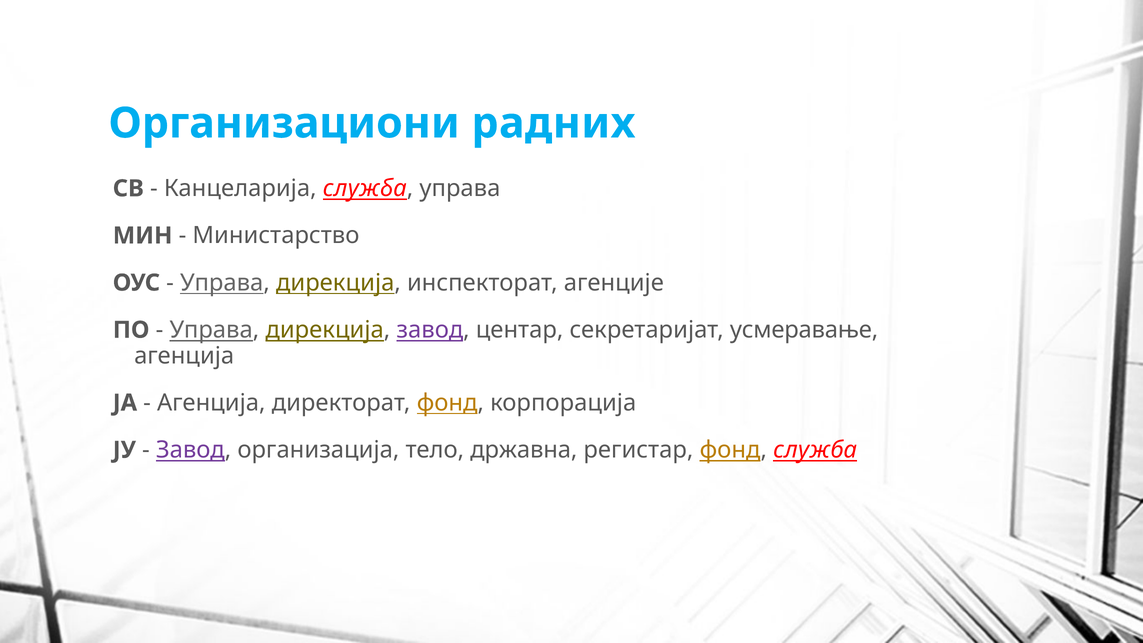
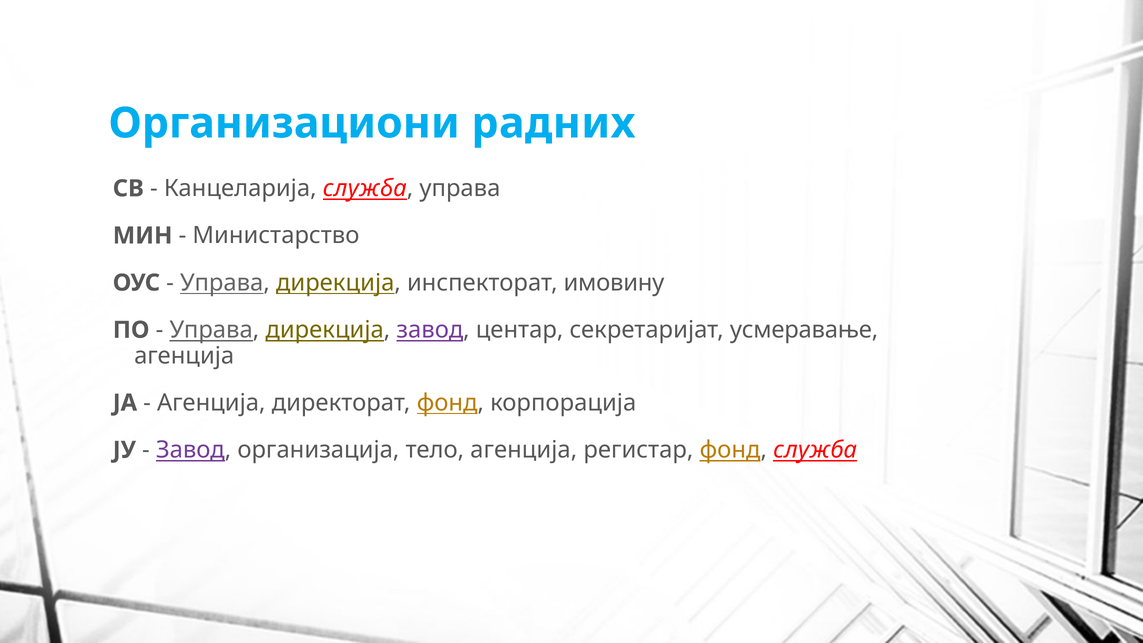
агенције: агенције -> имовину (614, 283)
тело државна: државна -> агенција (524, 450)
